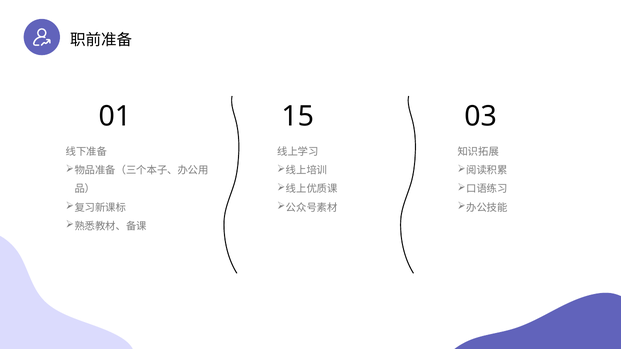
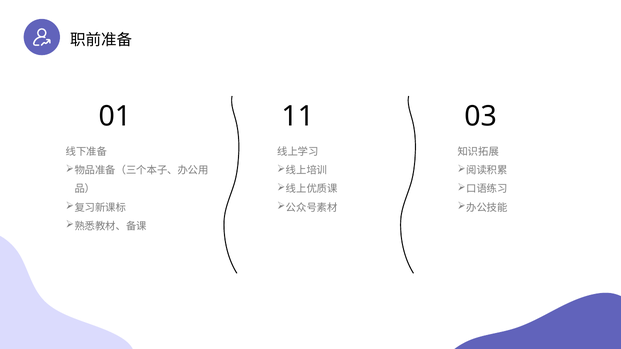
15: 15 -> 11 (298, 117)
